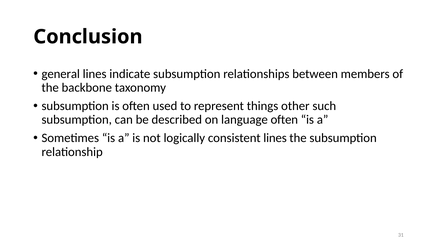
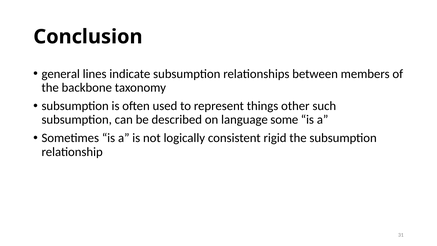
language often: often -> some (284, 120)
consistent lines: lines -> rigid (275, 138)
